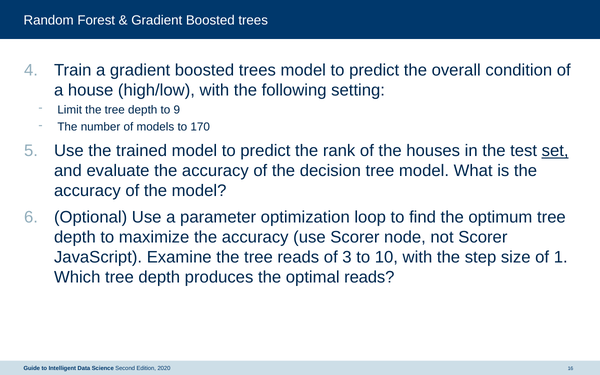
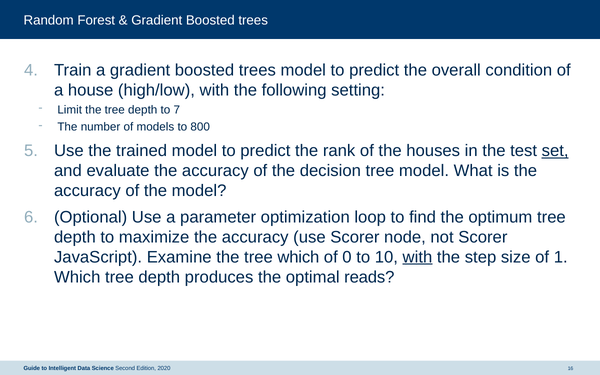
9: 9 -> 7 (177, 110)
170: 170 -> 800 (200, 127)
tree reads: reads -> which (298, 257)
3: 3 -> 0 (347, 257)
with underline: none -> present (417, 257)
